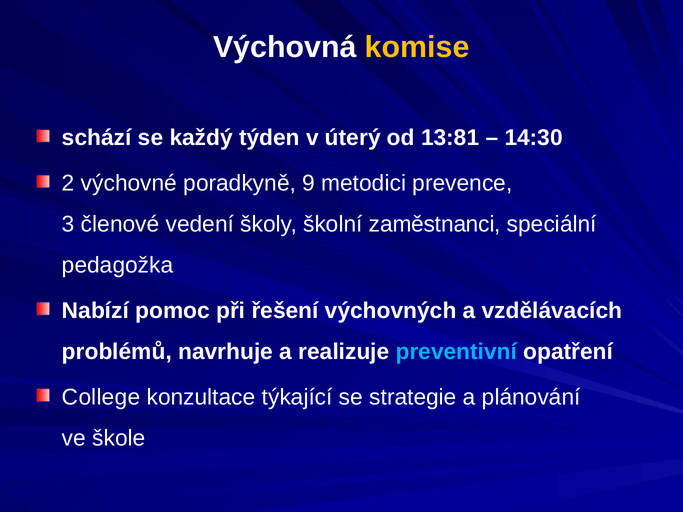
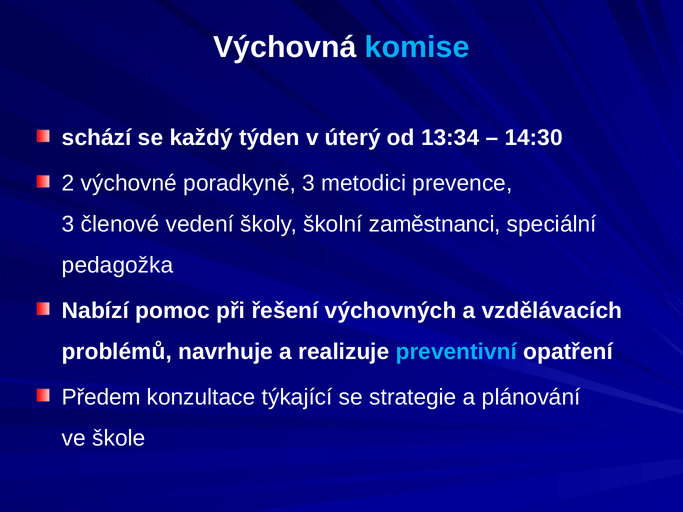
komise colour: yellow -> light blue (417, 47)
13:81: 13:81 -> 13:34 (450, 138)
poradkyně 9: 9 -> 3 (309, 183)
College: College -> Předem (101, 397)
